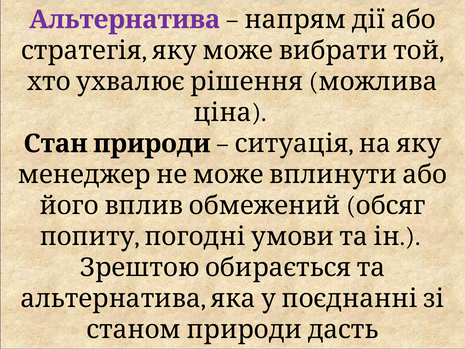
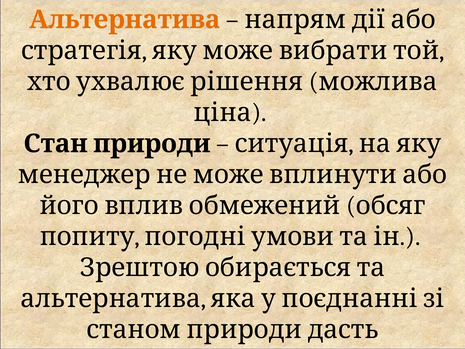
Альтернатива colour: purple -> orange (125, 20)
